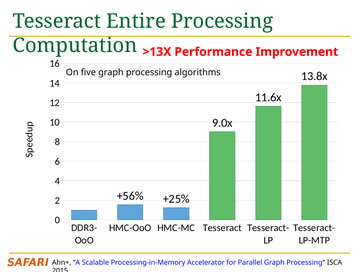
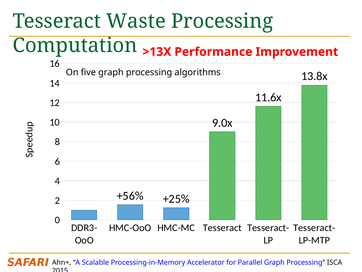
Entire: Entire -> Waste (136, 21)
